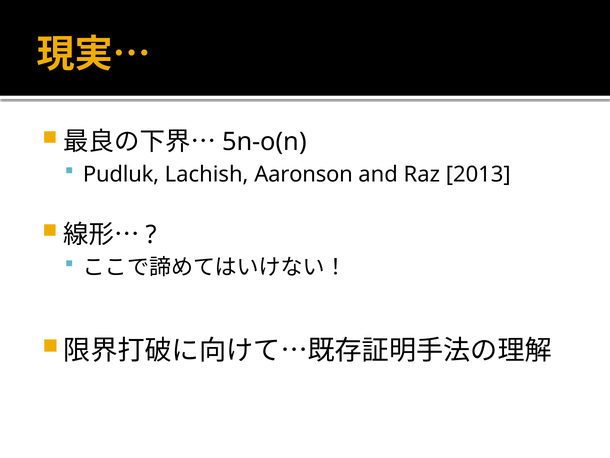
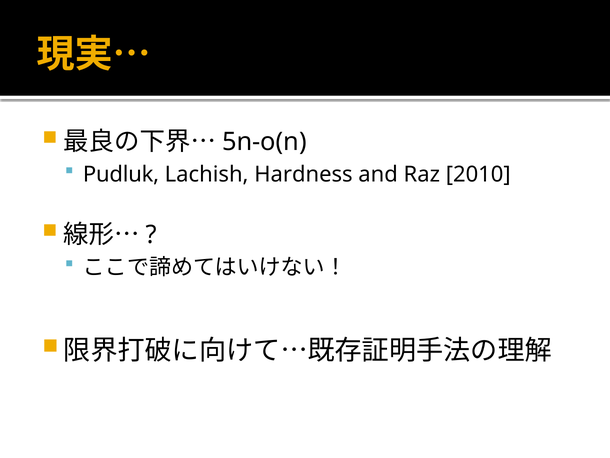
Aaronson: Aaronson -> Hardness (303, 175)
2013: 2013 -> 2010 (478, 175)
